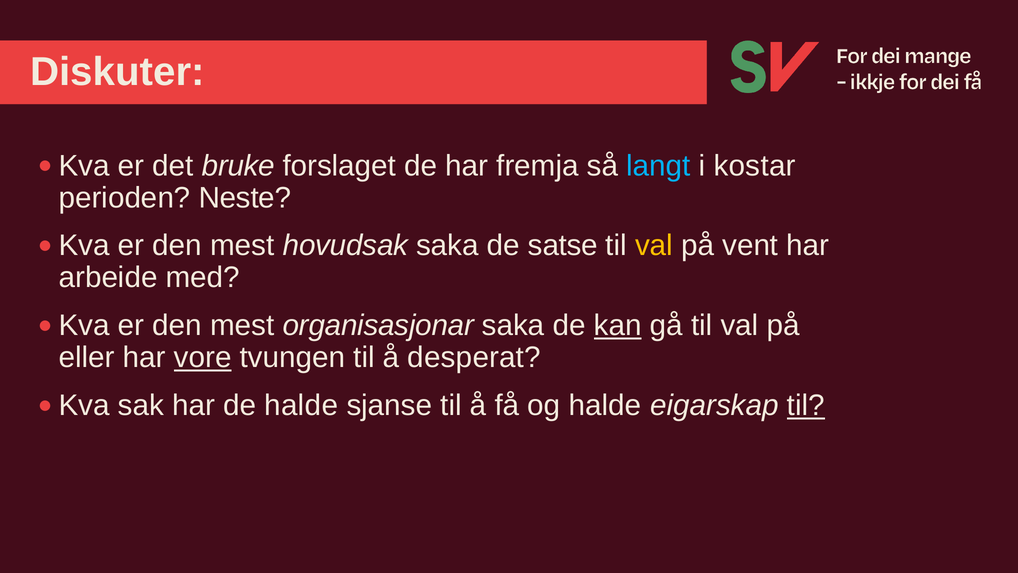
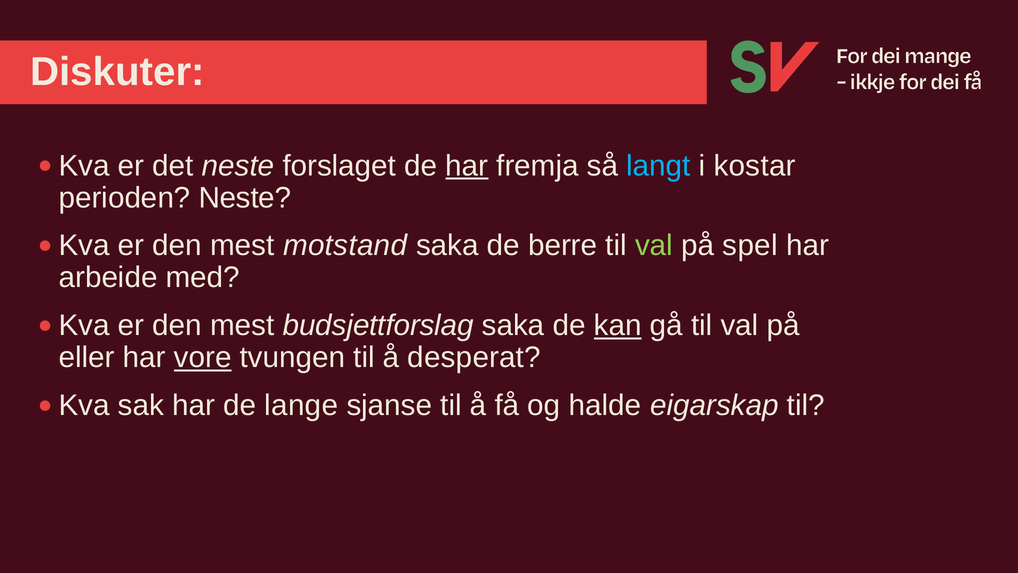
det bruke: bruke -> neste (238, 166)
har underline: none -> present (467, 166)
hovudsak: hovudsak -> motstand (345, 245)
satse: satse -> berre (563, 245)
val colour: yellow -> light green (654, 245)
vent: vent -> spel (750, 245)
organisasjonar: organisasjonar -> budsjettforslag (378, 325)
de halde: halde -> lange (301, 405)
til underline: present -> none (806, 405)
